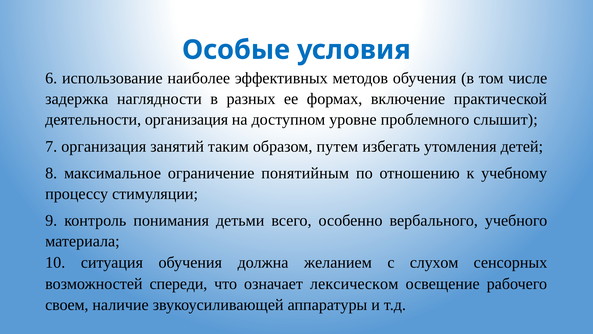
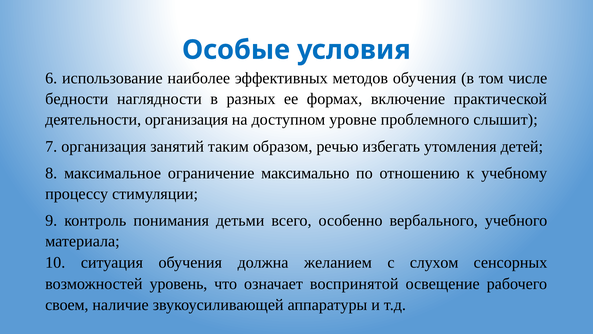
задержка: задержка -> бедности (77, 99)
путем: путем -> речью (337, 146)
понятийным: понятийным -> максимально (305, 173)
спереди: спереди -> уровень (178, 283)
лексическом: лексическом -> воспринятой (354, 283)
